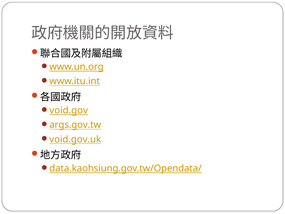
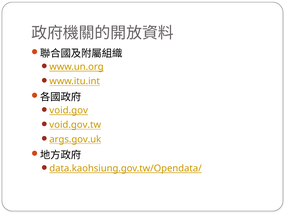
args.gov.tw: args.gov.tw -> void.gov.tw (75, 125)
void.gov.uk: void.gov.uk -> args.gov.uk (75, 139)
